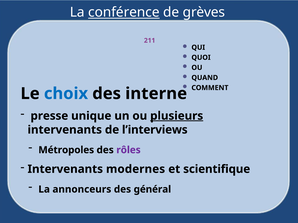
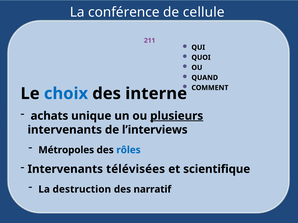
conférence underline: present -> none (124, 12)
grèves: grèves -> cellule (204, 12)
presse: presse -> achats (49, 116)
rôles colour: purple -> blue (129, 150)
modernes: modernes -> télévisées (136, 169)
annonceurs: annonceurs -> destruction (82, 190)
général: général -> narratif (152, 190)
